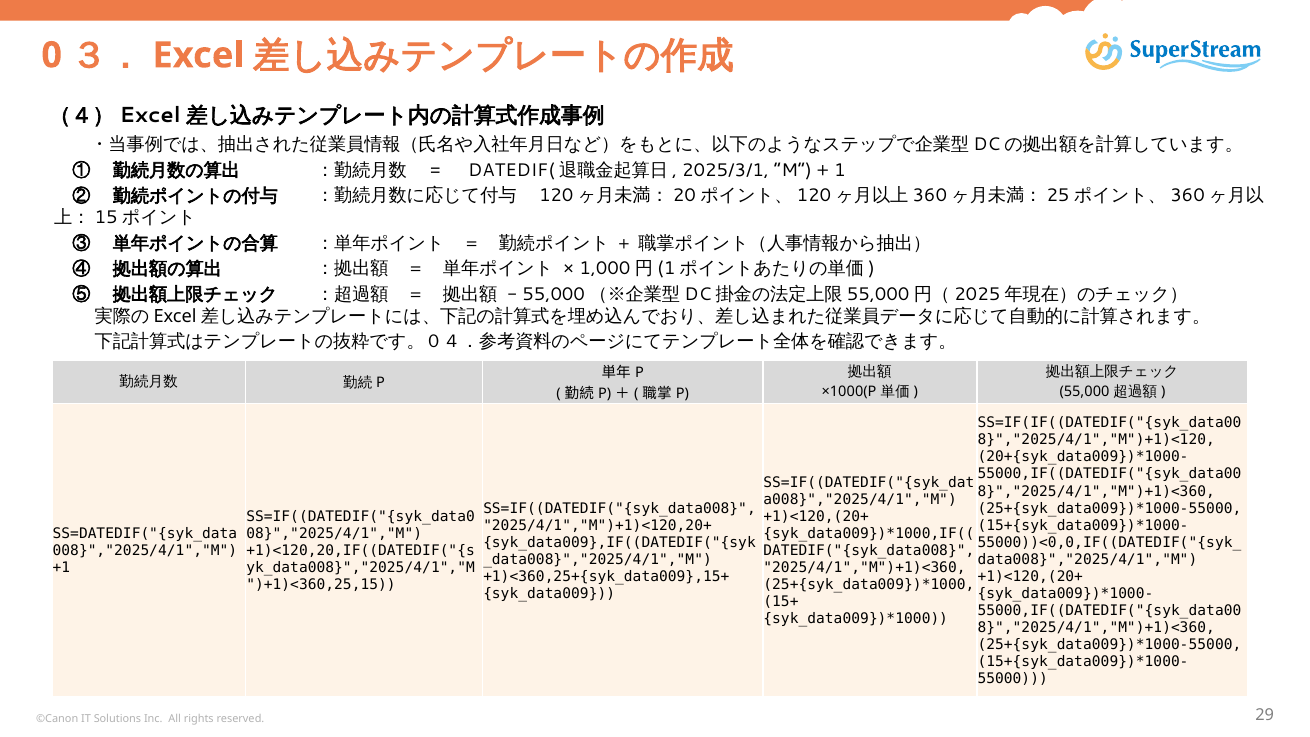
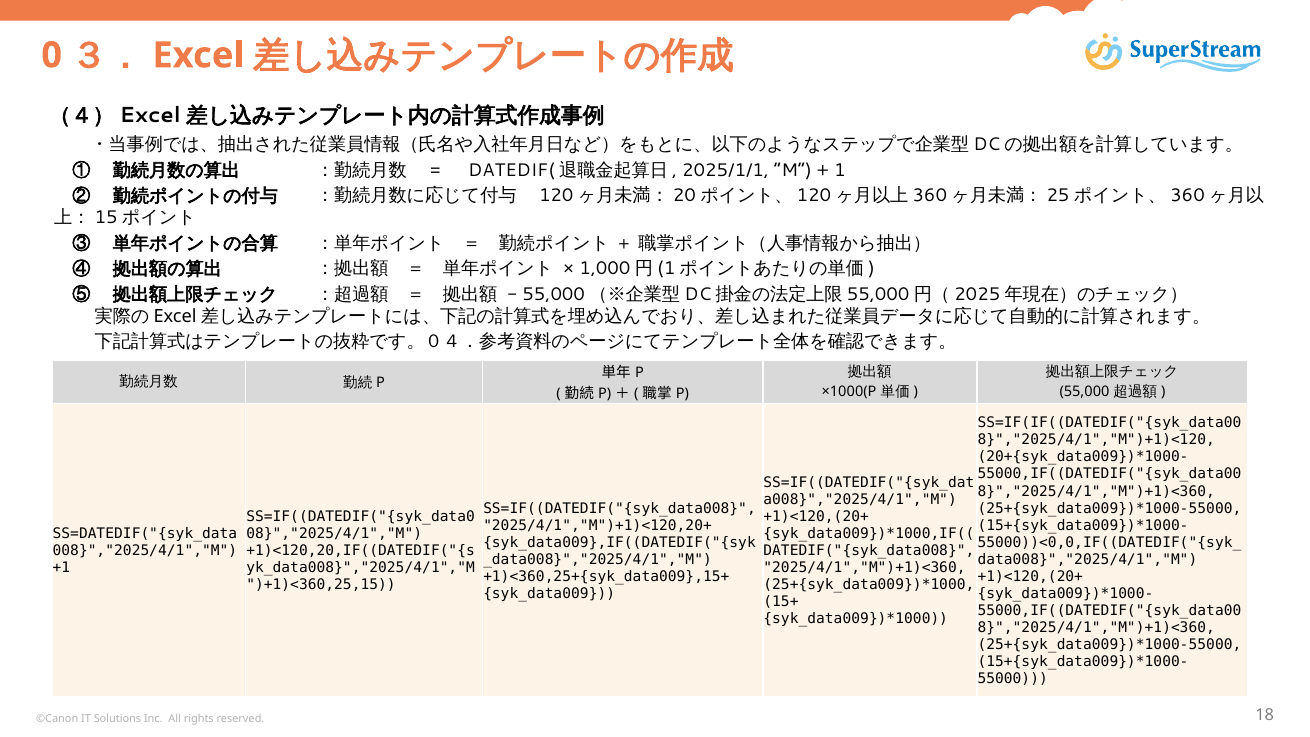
2025/3/1: 2025/3/1 -> 2025/1/1 (726, 170)
29: 29 -> 18 (1265, 715)
